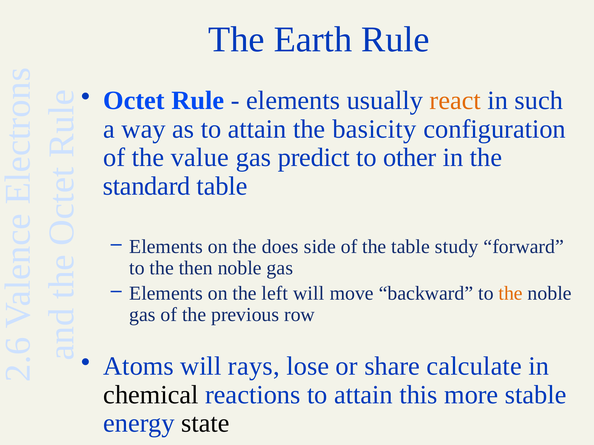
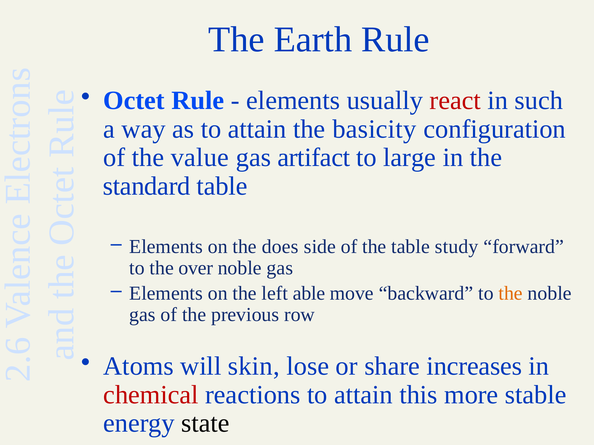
react colour: orange -> red (455, 101)
predict: predict -> artifact (314, 158)
other: other -> large (410, 158)
then: then -> over (196, 268)
left will: will -> able (309, 294)
rays: rays -> skin (254, 367)
calculate: calculate -> increases (474, 367)
chemical colour: black -> red (151, 395)
